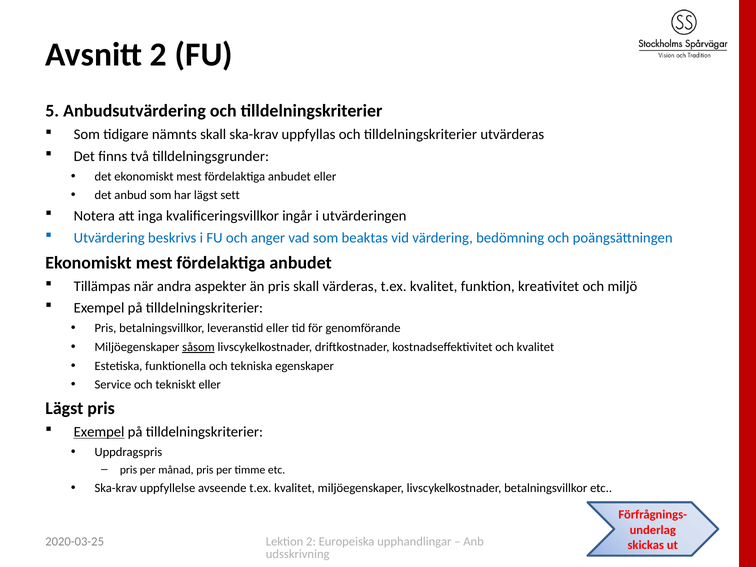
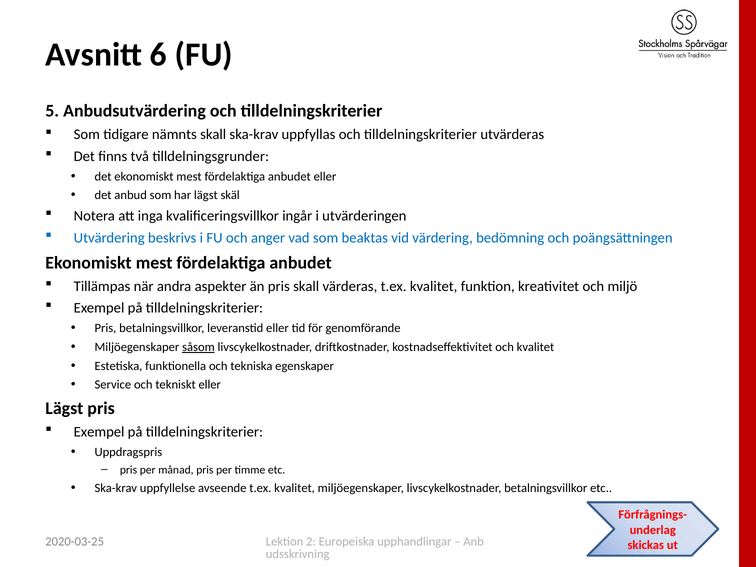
Avsnitt 2: 2 -> 6 (158, 55)
sett: sett -> skäl (230, 195)
Exempel underline: present -> none (99, 432)
